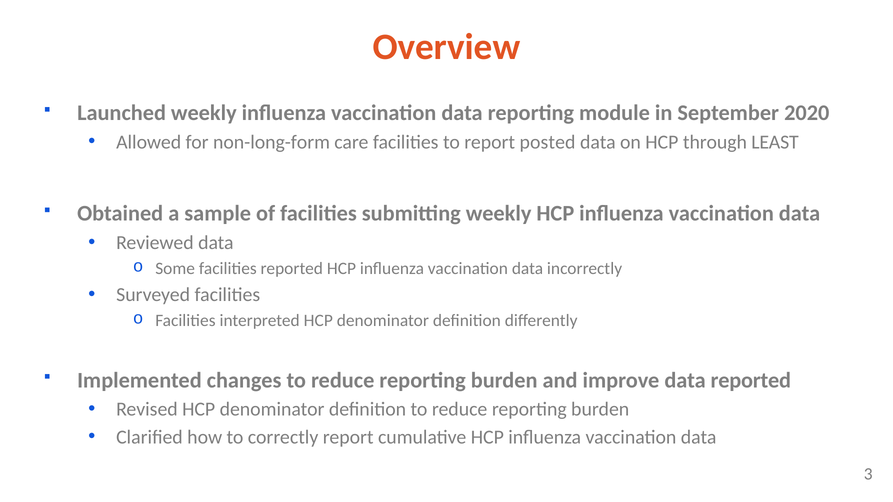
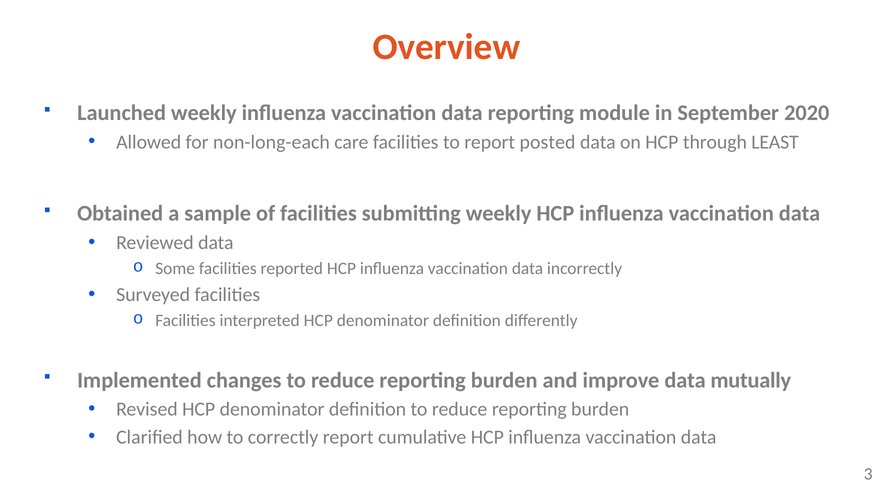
non-long-form: non-long-form -> non-long-each (271, 142)
data reported: reported -> mutually (751, 380)
